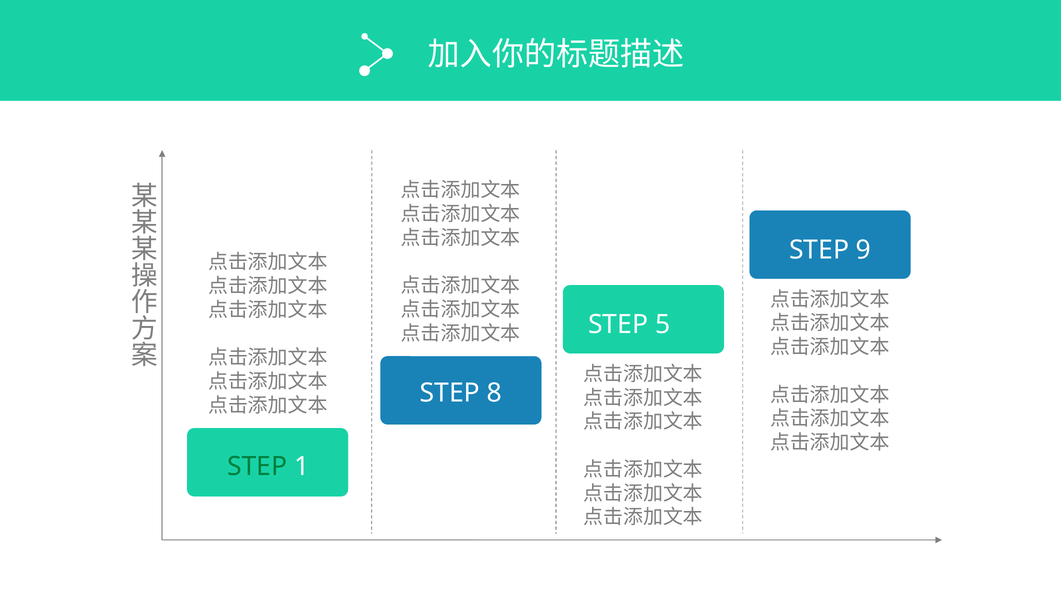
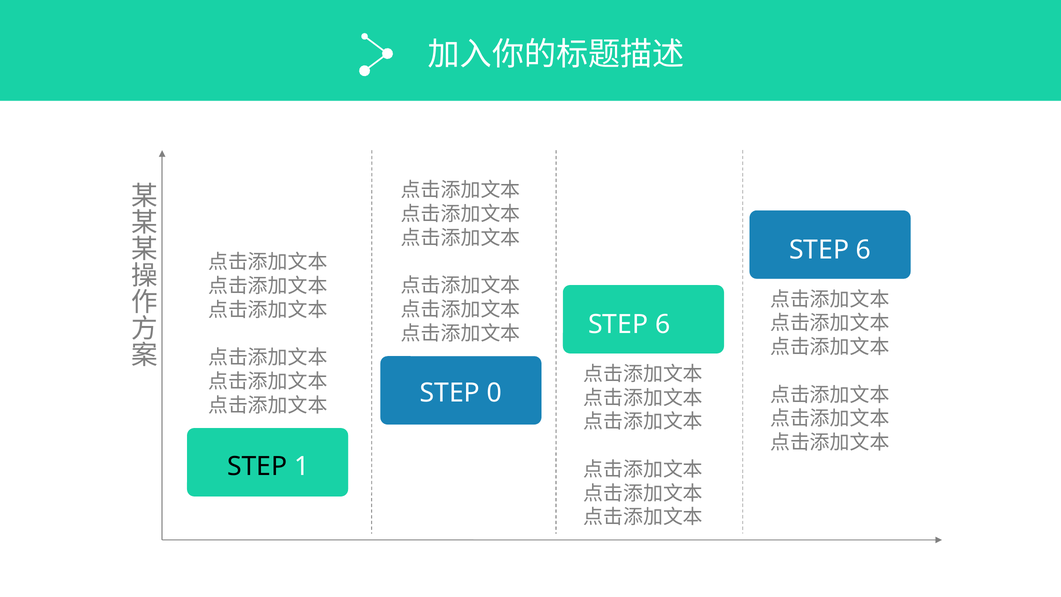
9: 9 -> 6 (864, 250)
5: 5 -> 6 (663, 325)
8: 8 -> 0 (494, 393)
STEP colour: green -> black (257, 466)
